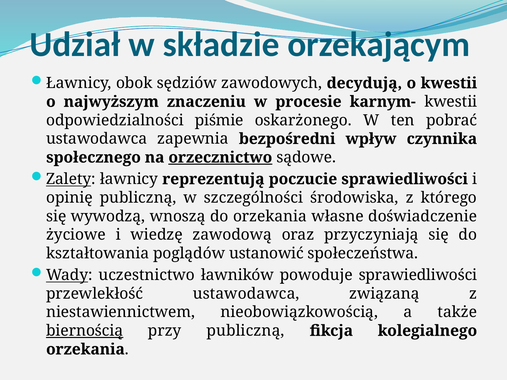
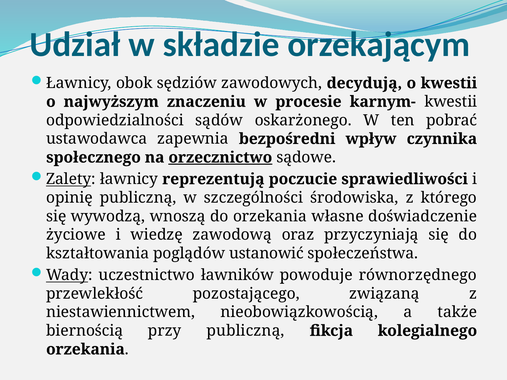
piśmie: piśmie -> sądów (219, 120)
powoduje sprawiedliwości: sprawiedliwości -> równorzędnego (418, 275)
przewlekłość ustawodawca: ustawodawca -> pozostającego (246, 294)
biernością underline: present -> none (85, 331)
